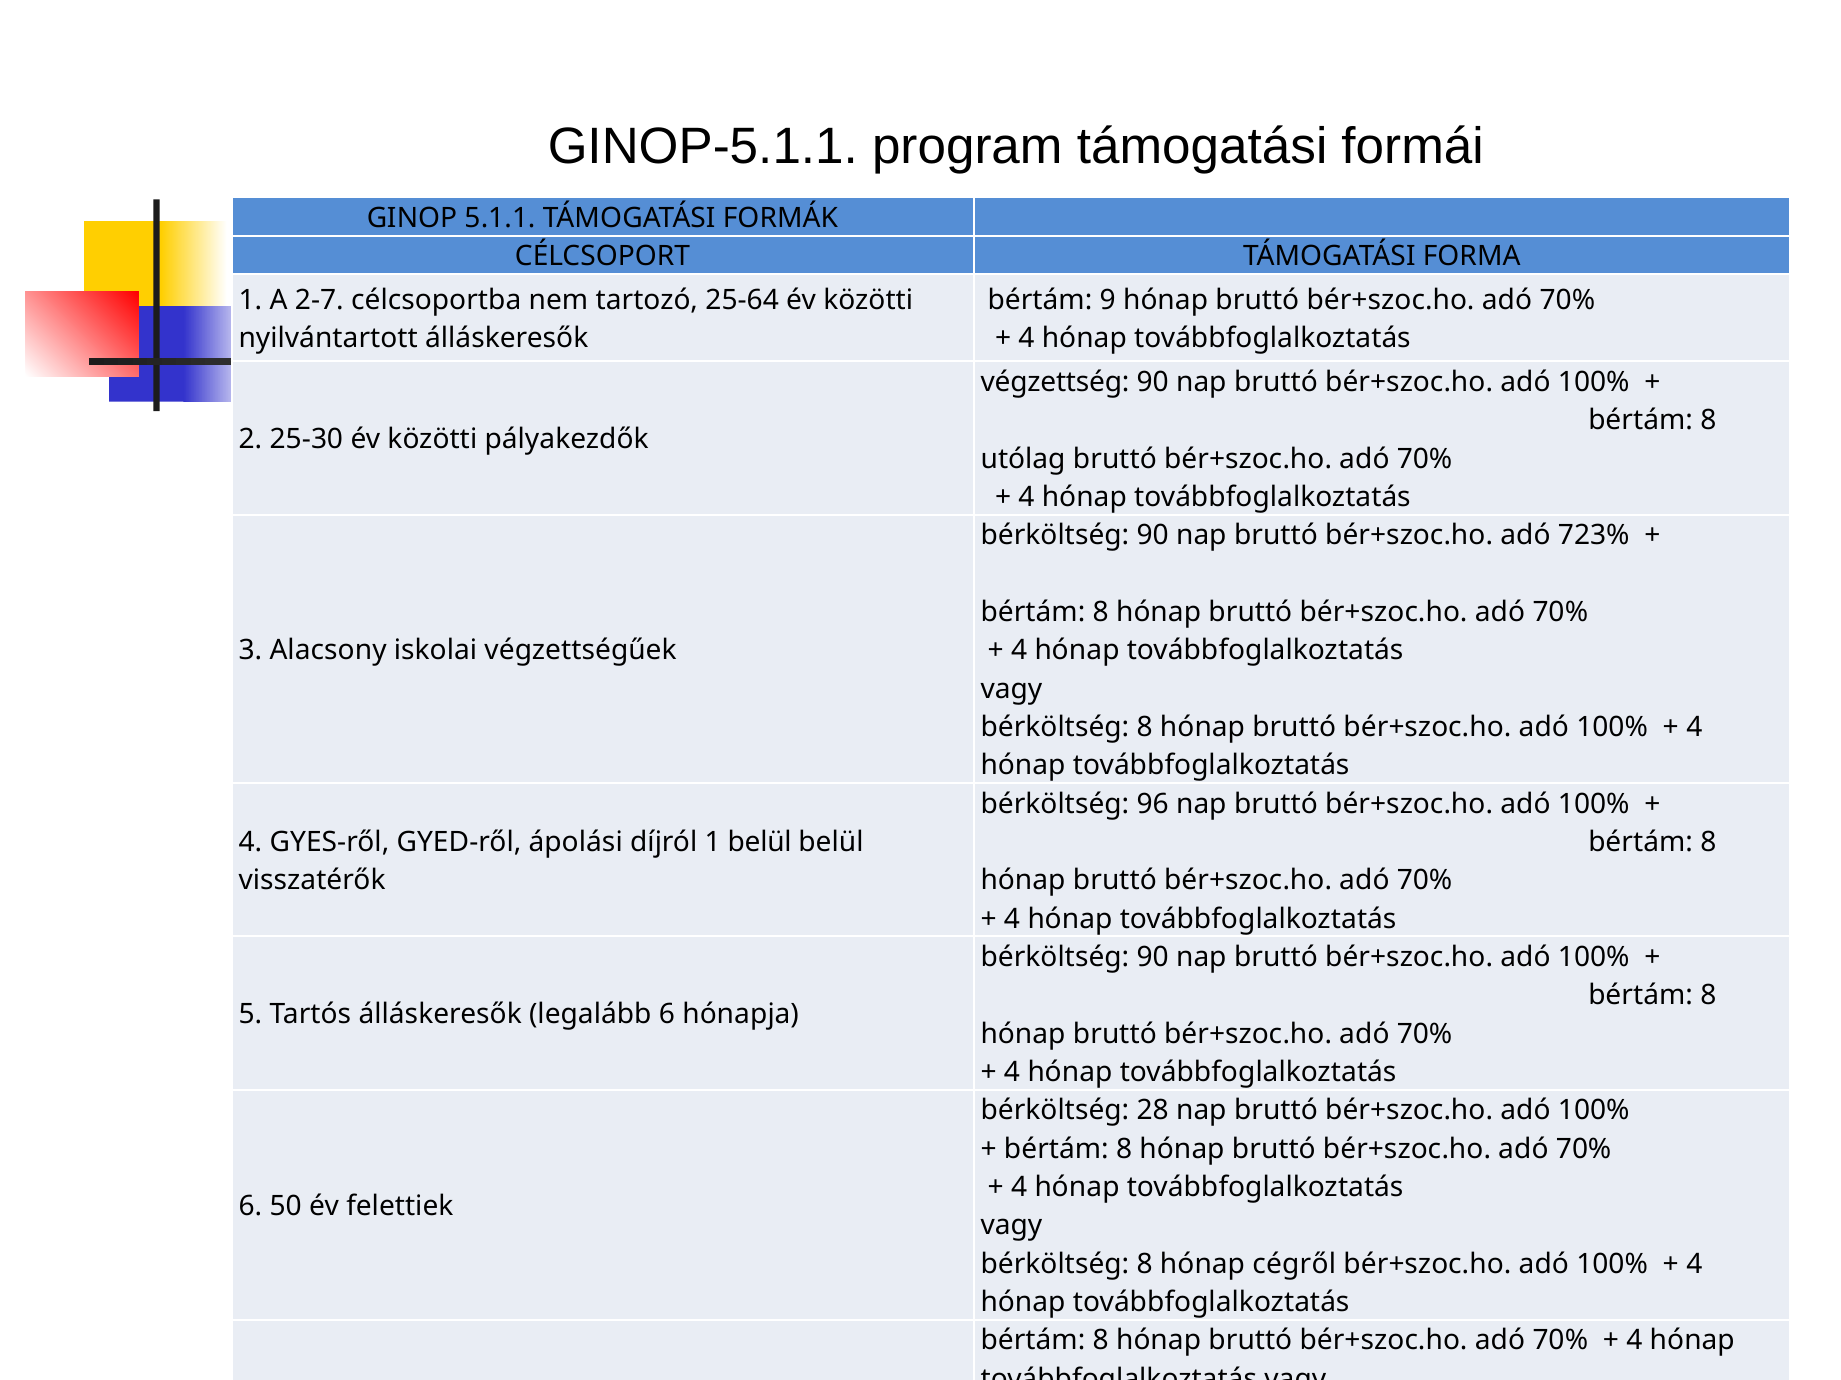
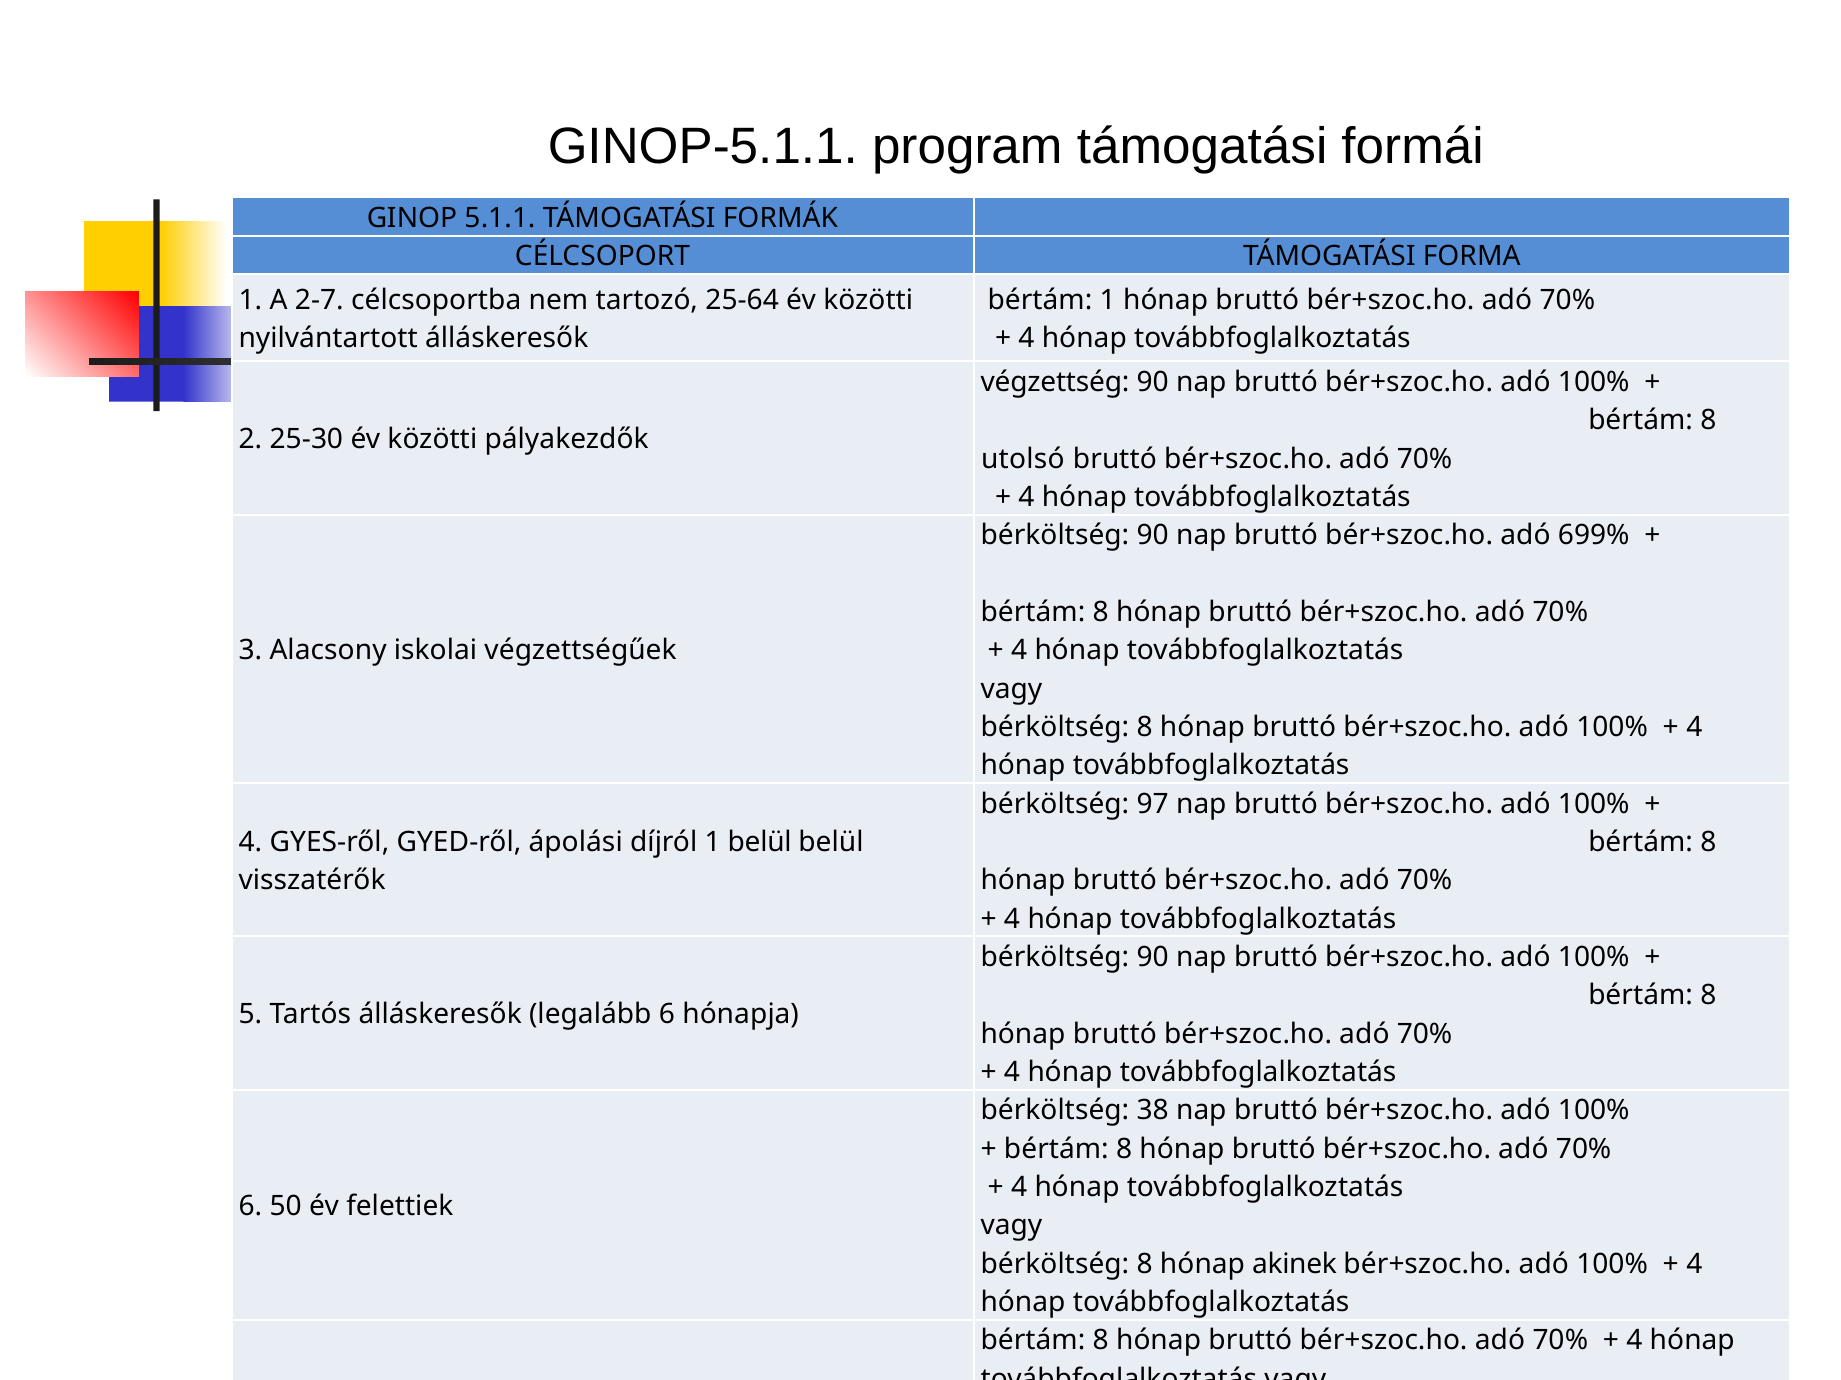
bértám 9: 9 -> 1 (1108, 300)
utólag: utólag -> utolsó (1023, 459)
723%: 723% -> 699% (1594, 536)
96: 96 -> 97 (1153, 804)
28: 28 -> 38 (1153, 1111)
cégről: cégről -> akinek (1294, 1264)
